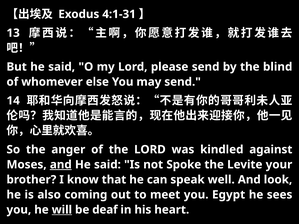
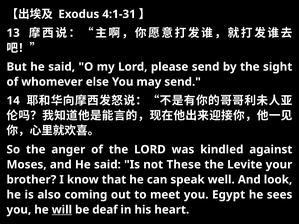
blind: blind -> sight (278, 67)
and underline: present -> none (61, 165)
Spoke: Spoke -> These (184, 165)
